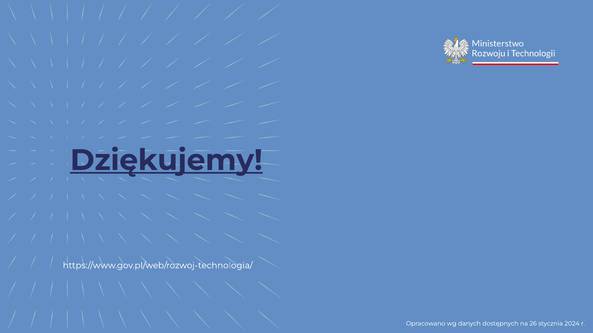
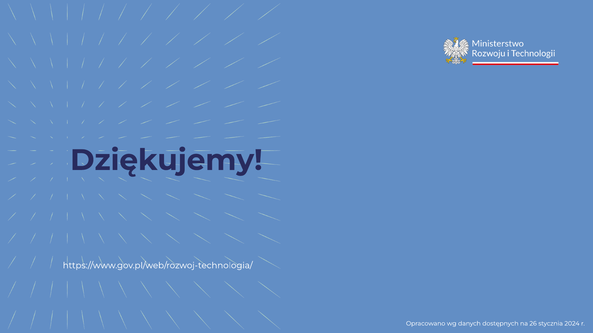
Dziękujemy underline: present -> none (166, 160)
